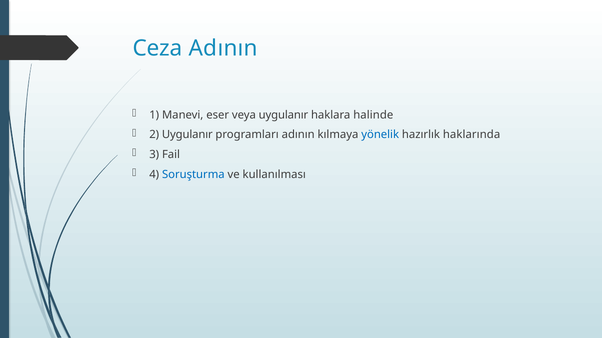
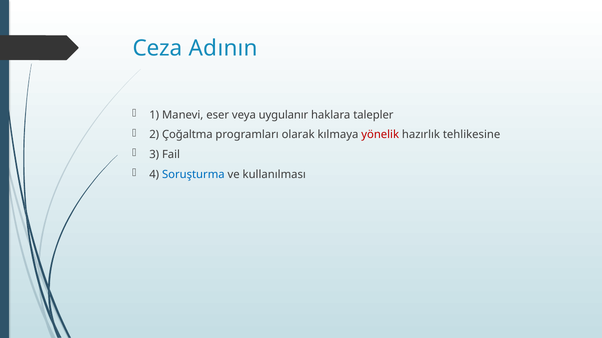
halinde: halinde -> talepler (373, 115)
2 Uygulanır: Uygulanır -> Çoğaltma (187, 135)
programları adının: adının -> olarak (298, 135)
yönelik colour: blue -> red (380, 135)
haklarında: haklarında -> tehlikesine (472, 135)
